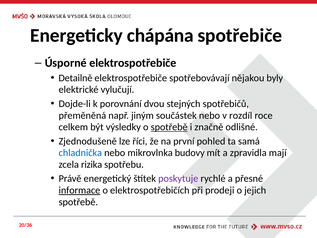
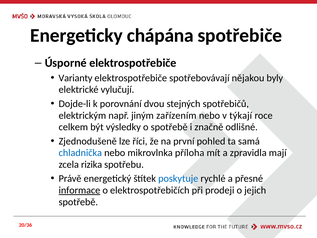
Detailně: Detailně -> Varianty (75, 78)
přeměněná: přeměněná -> elektrickým (82, 115)
součástek: součástek -> zařízením (176, 115)
rozdíl: rozdíl -> týkají (241, 115)
spotřebě underline: present -> none (169, 127)
budovy: budovy -> příloha (190, 153)
poskytuje colour: purple -> blue (178, 178)
